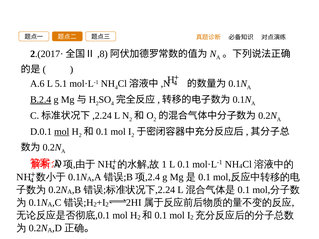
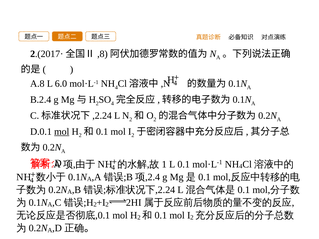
A.6: A.6 -> A.8 (37, 84)
5.1: 5.1 -> 6.0 (61, 84)
B.2.4 underline: present -> none (41, 100)
